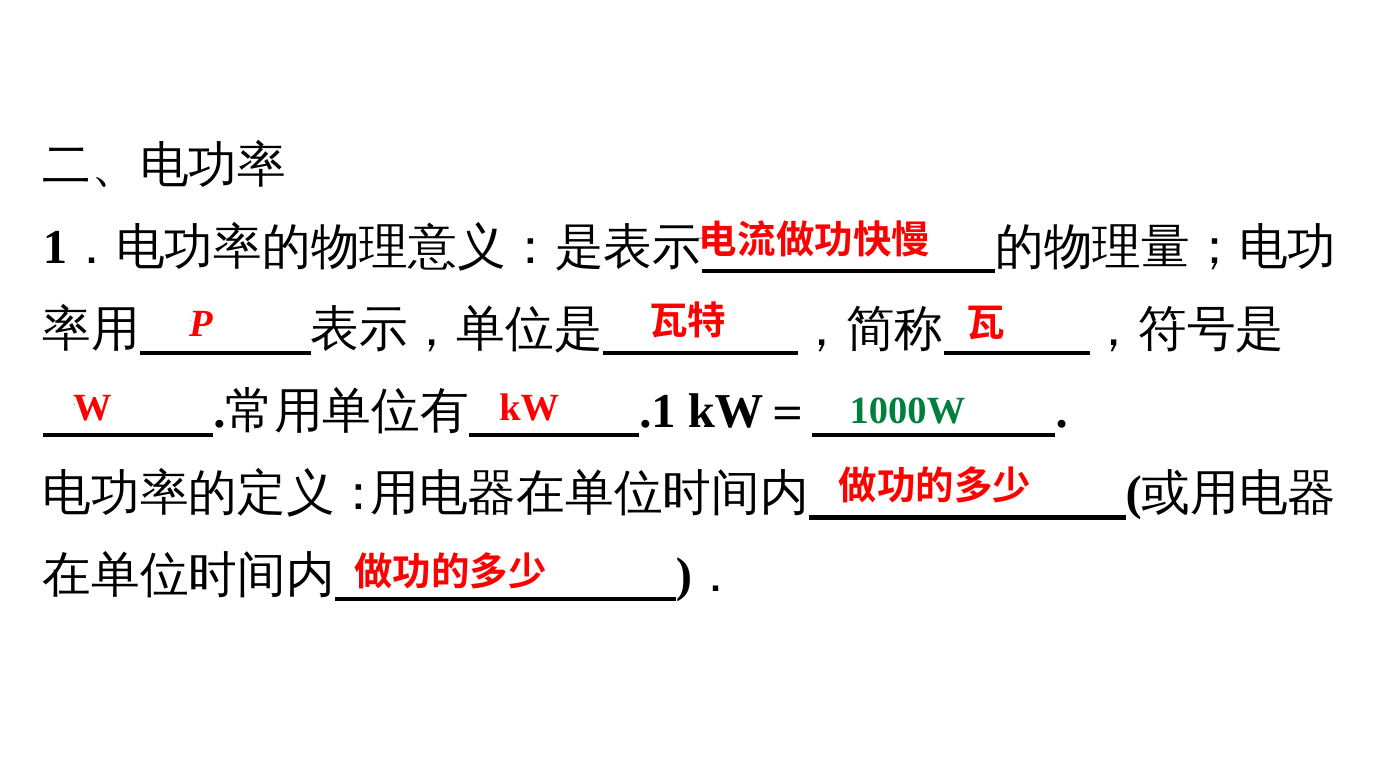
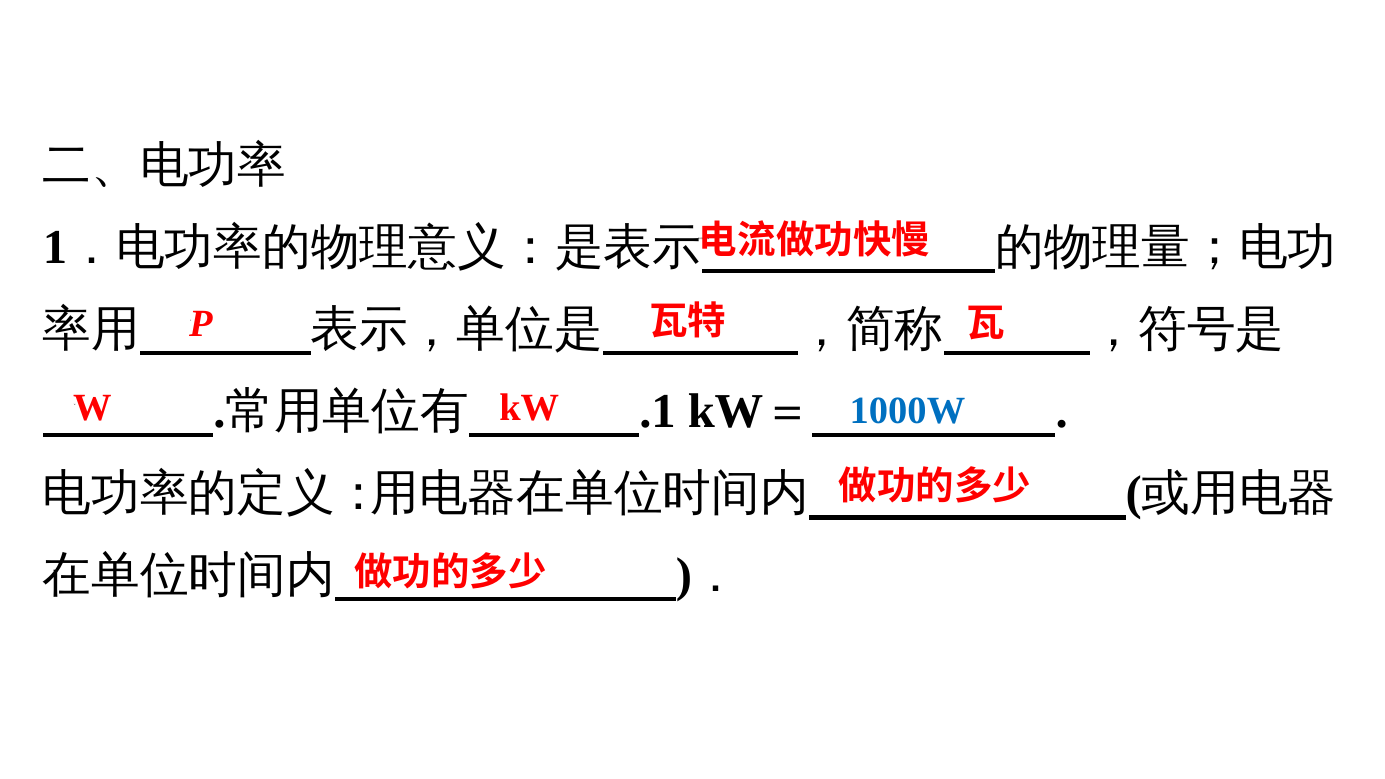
1000W colour: green -> blue (907, 411)
